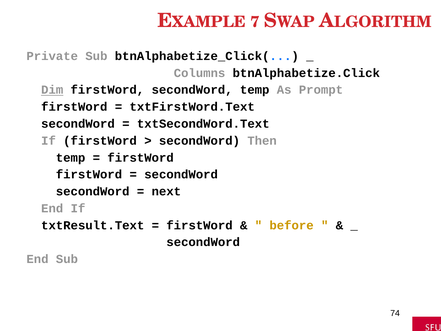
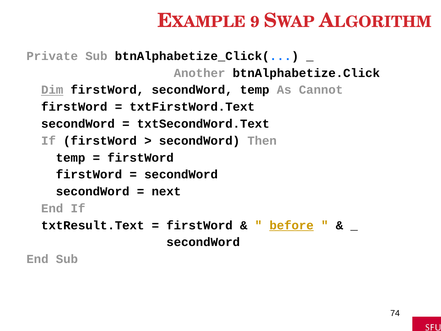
7: 7 -> 9 (255, 22)
Columns: Columns -> Another (200, 73)
Prompt: Prompt -> Cannot (321, 90)
before underline: none -> present (292, 225)
